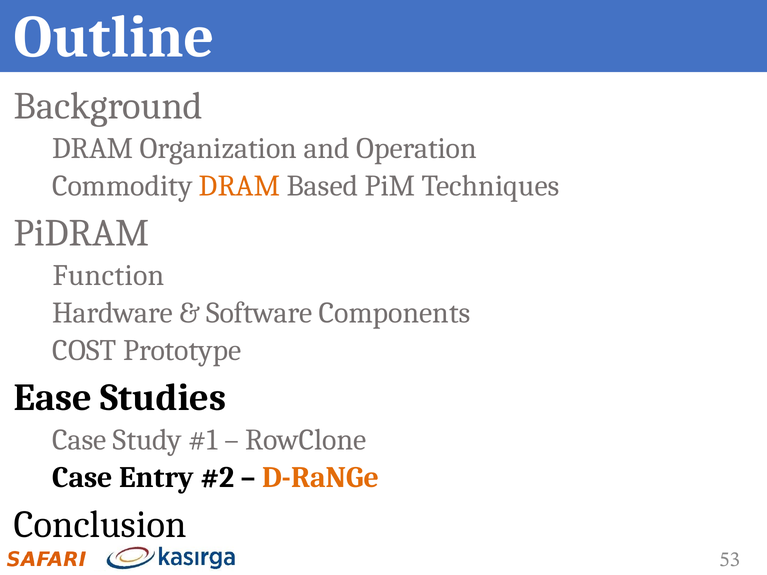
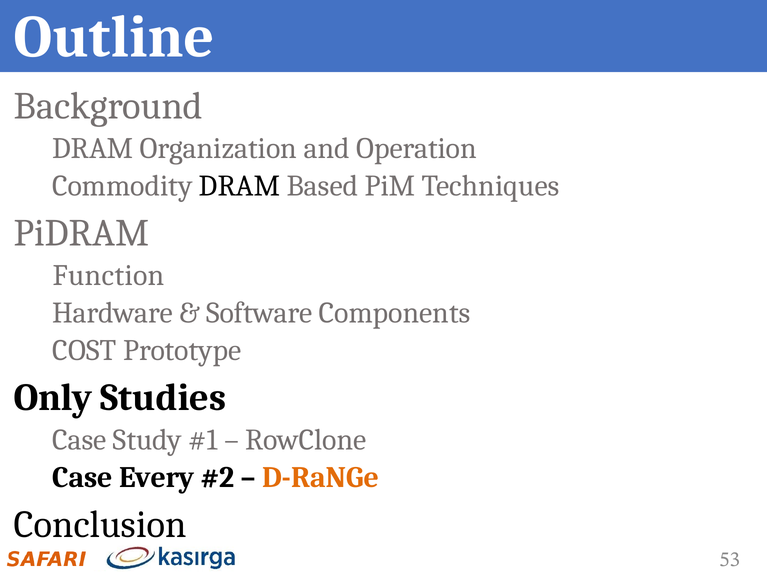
DRAM colour: orange -> black (240, 186)
Ease: Ease -> Only (53, 398)
Entry: Entry -> Every (157, 478)
